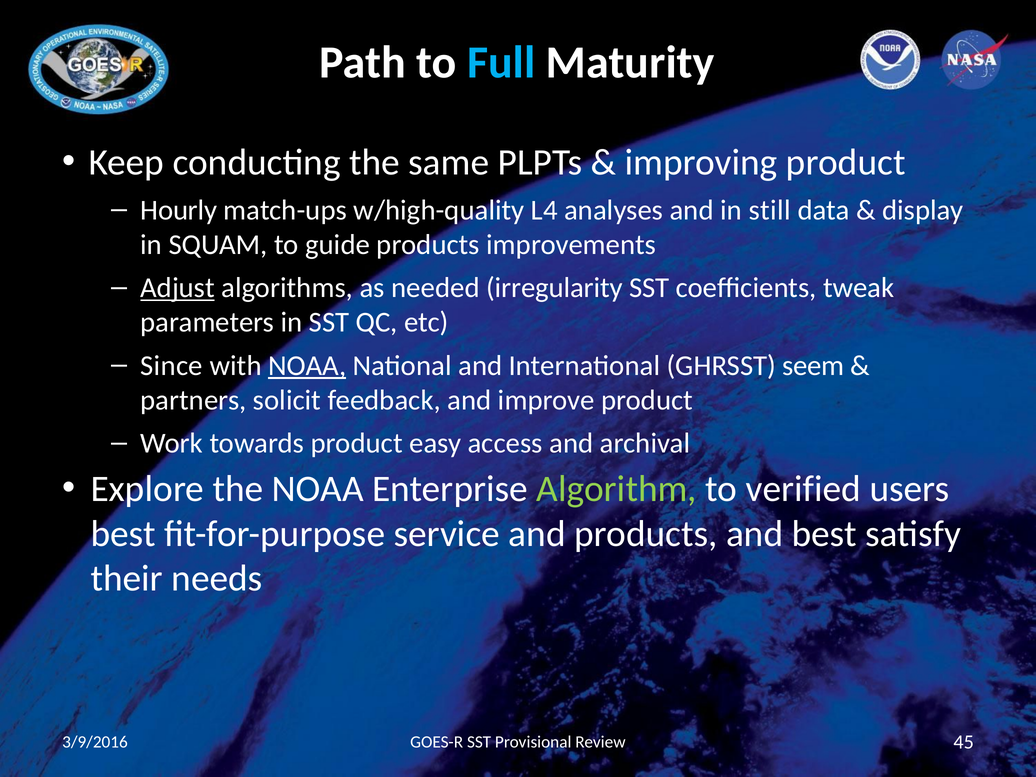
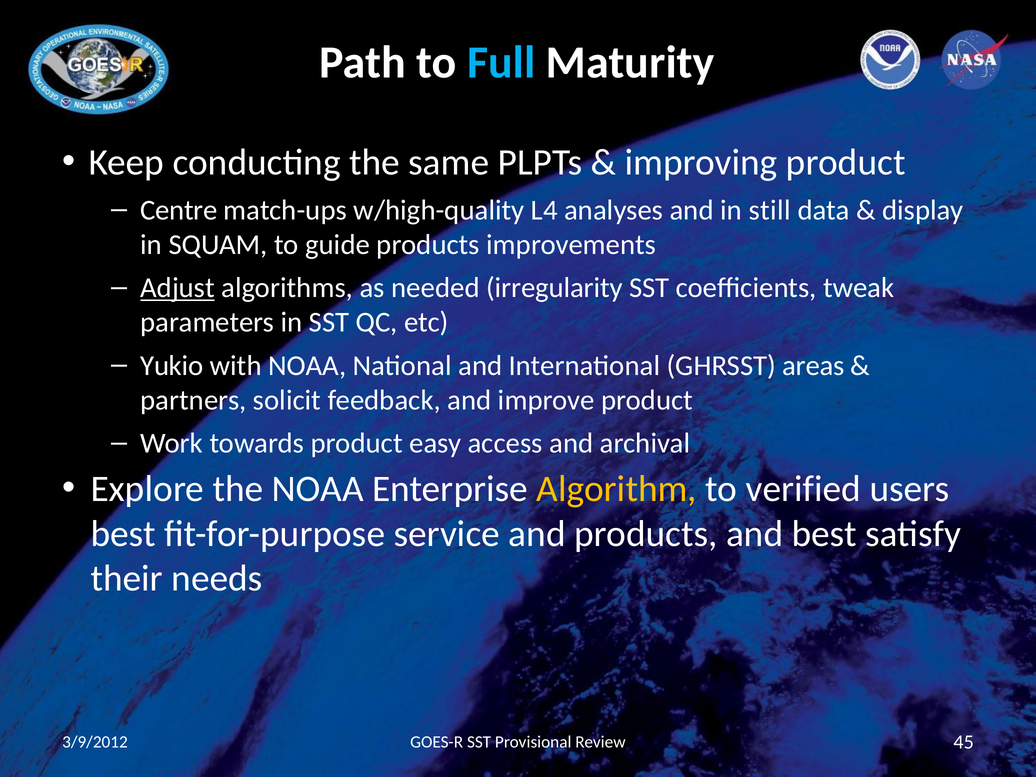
Hourly: Hourly -> Centre (179, 210)
Since: Since -> Yukio (172, 366)
NOAA underline: present -> none (307, 366)
seem: seem -> areas (813, 366)
Algorithm colour: light green -> yellow (617, 489)
3/9/2016: 3/9/2016 -> 3/9/2012 (95, 742)
